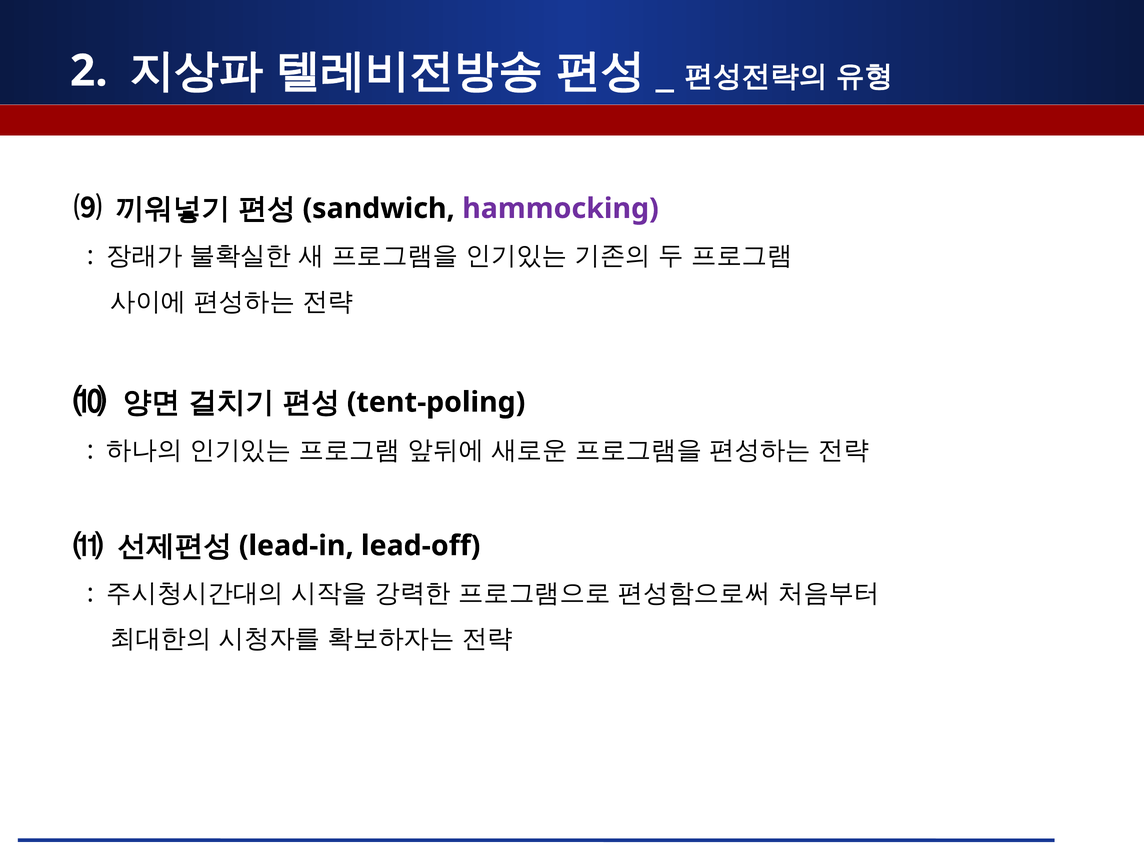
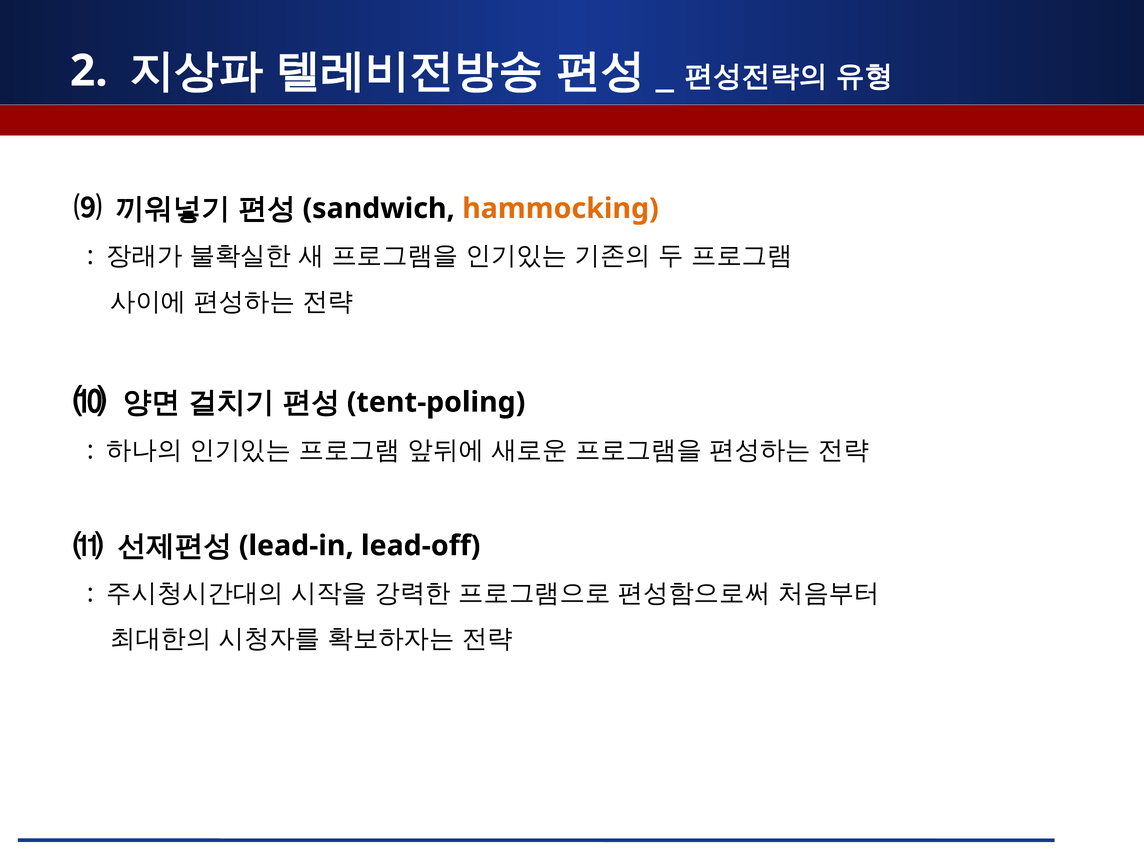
hammocking colour: purple -> orange (560, 209)
